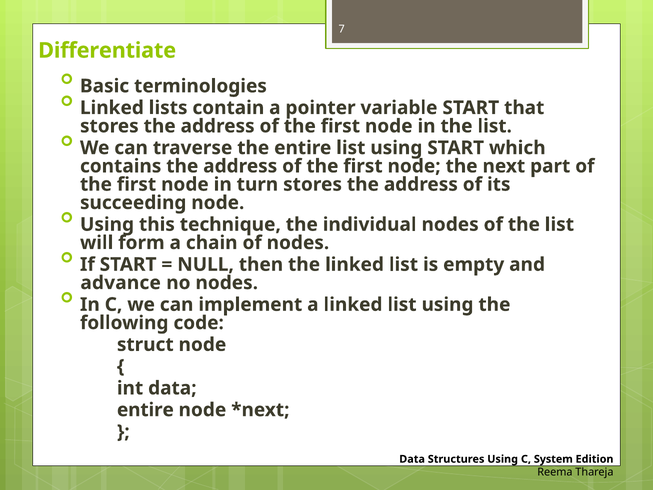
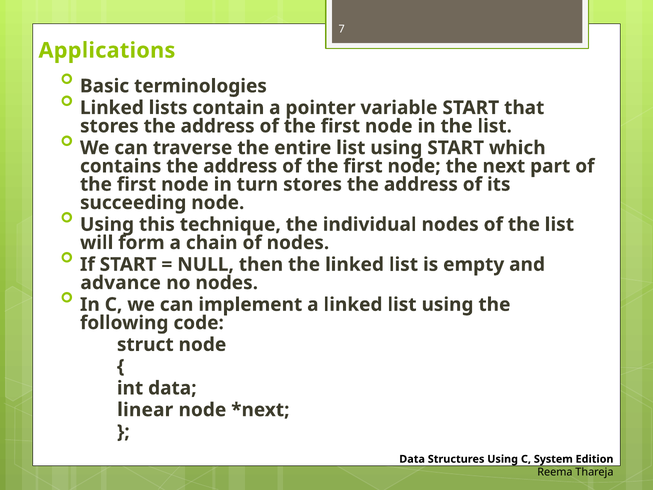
Differentiate: Differentiate -> Applications (107, 50)
entire: entire -> linear (145, 410)
